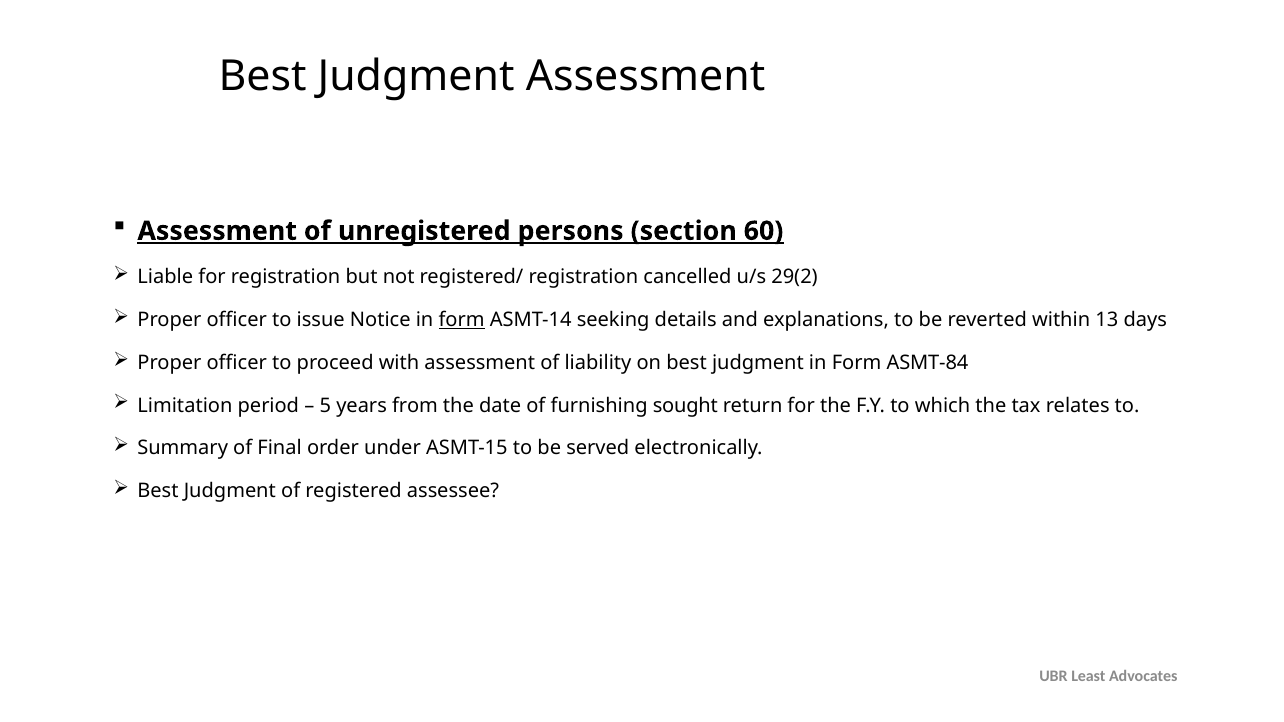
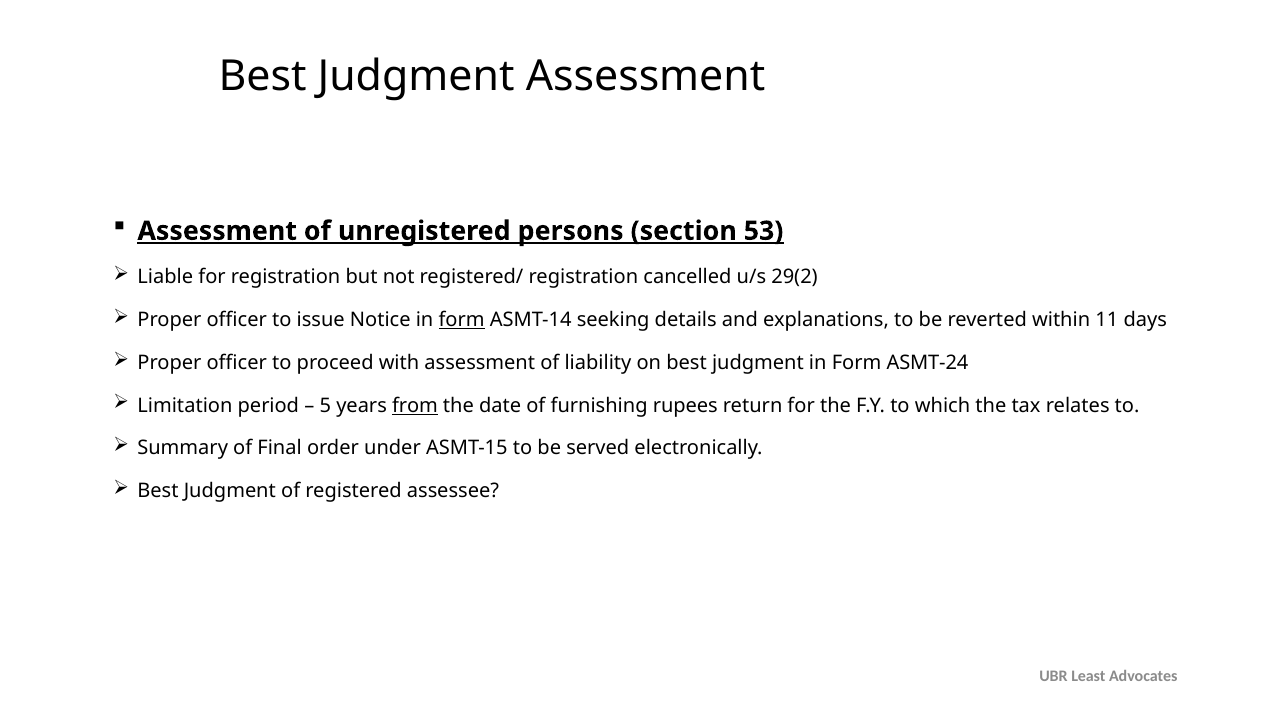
60: 60 -> 53 (764, 231)
13: 13 -> 11 (1107, 320)
ASMT-84: ASMT-84 -> ASMT-24 (927, 363)
from underline: none -> present (415, 406)
sought: sought -> rupees (685, 406)
